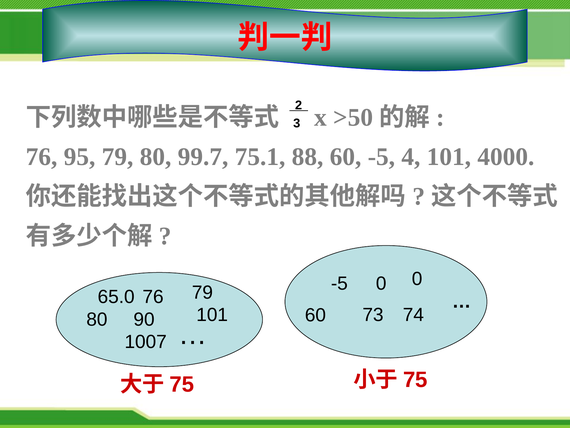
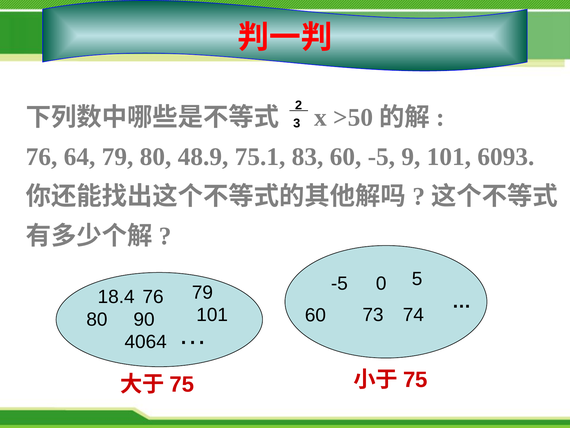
95: 95 -> 64 (80, 157)
99.7: 99.7 -> 48.9 (203, 157)
88: 88 -> 83 (308, 157)
4: 4 -> 9 (411, 157)
4000: 4000 -> 6093 (506, 157)
0 0: 0 -> 5 (417, 279)
65.0: 65.0 -> 18.4 (116, 297)
1007: 1007 -> 4064 (146, 341)
